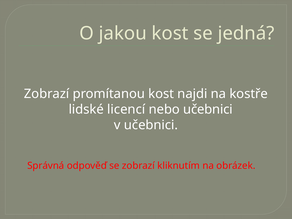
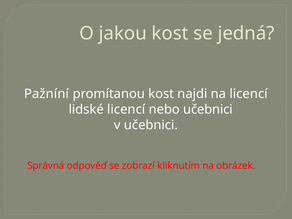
Zobrazí: Zobrazí -> Pažníní (47, 94)
na kostře: kostře -> licencí (249, 94)
